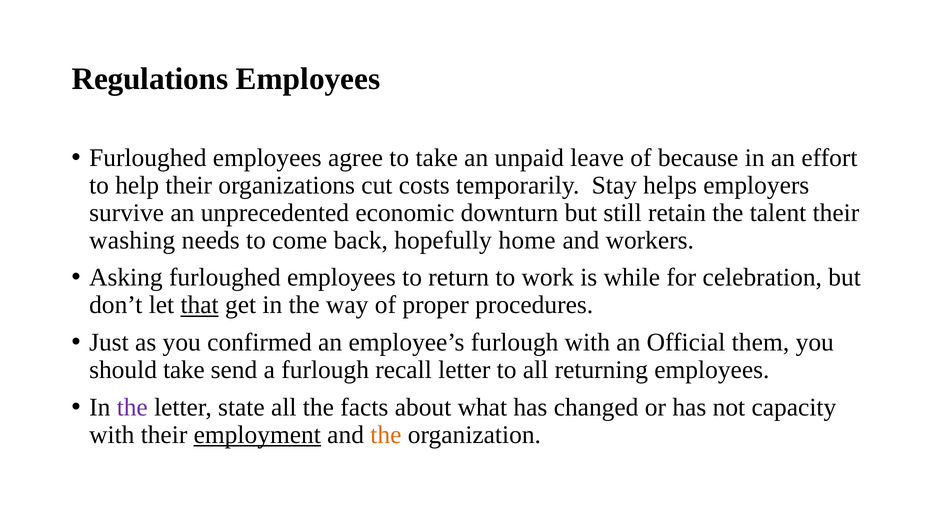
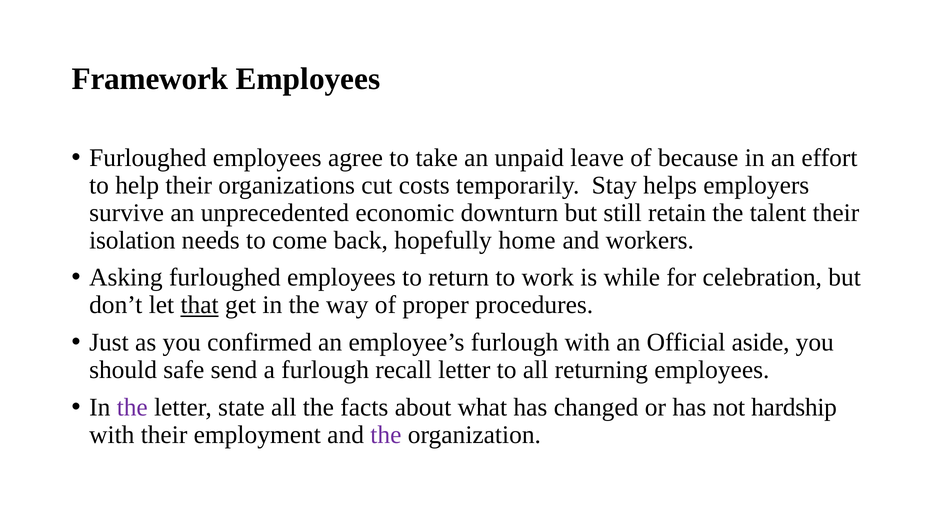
Regulations: Regulations -> Framework (150, 79)
washing: washing -> isolation (132, 240)
them: them -> aside (761, 343)
should take: take -> safe (184, 370)
capacity: capacity -> hardship (794, 407)
employment underline: present -> none (257, 435)
the colour: orange -> purple (386, 435)
